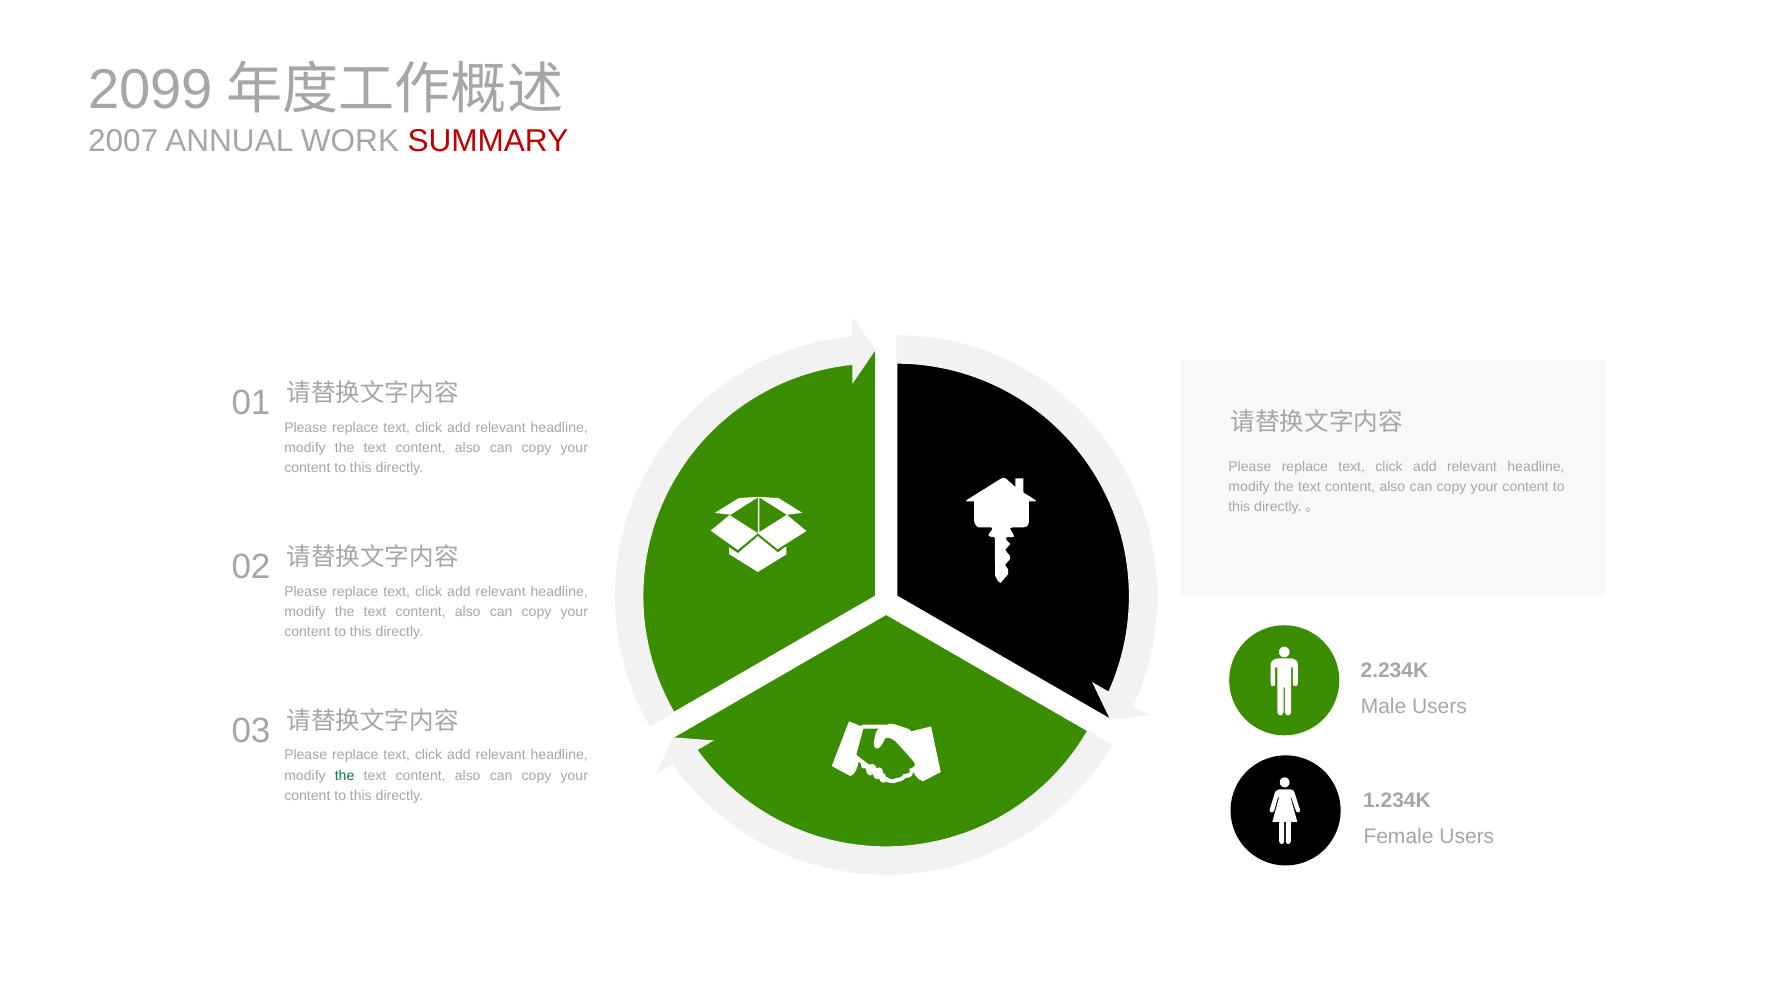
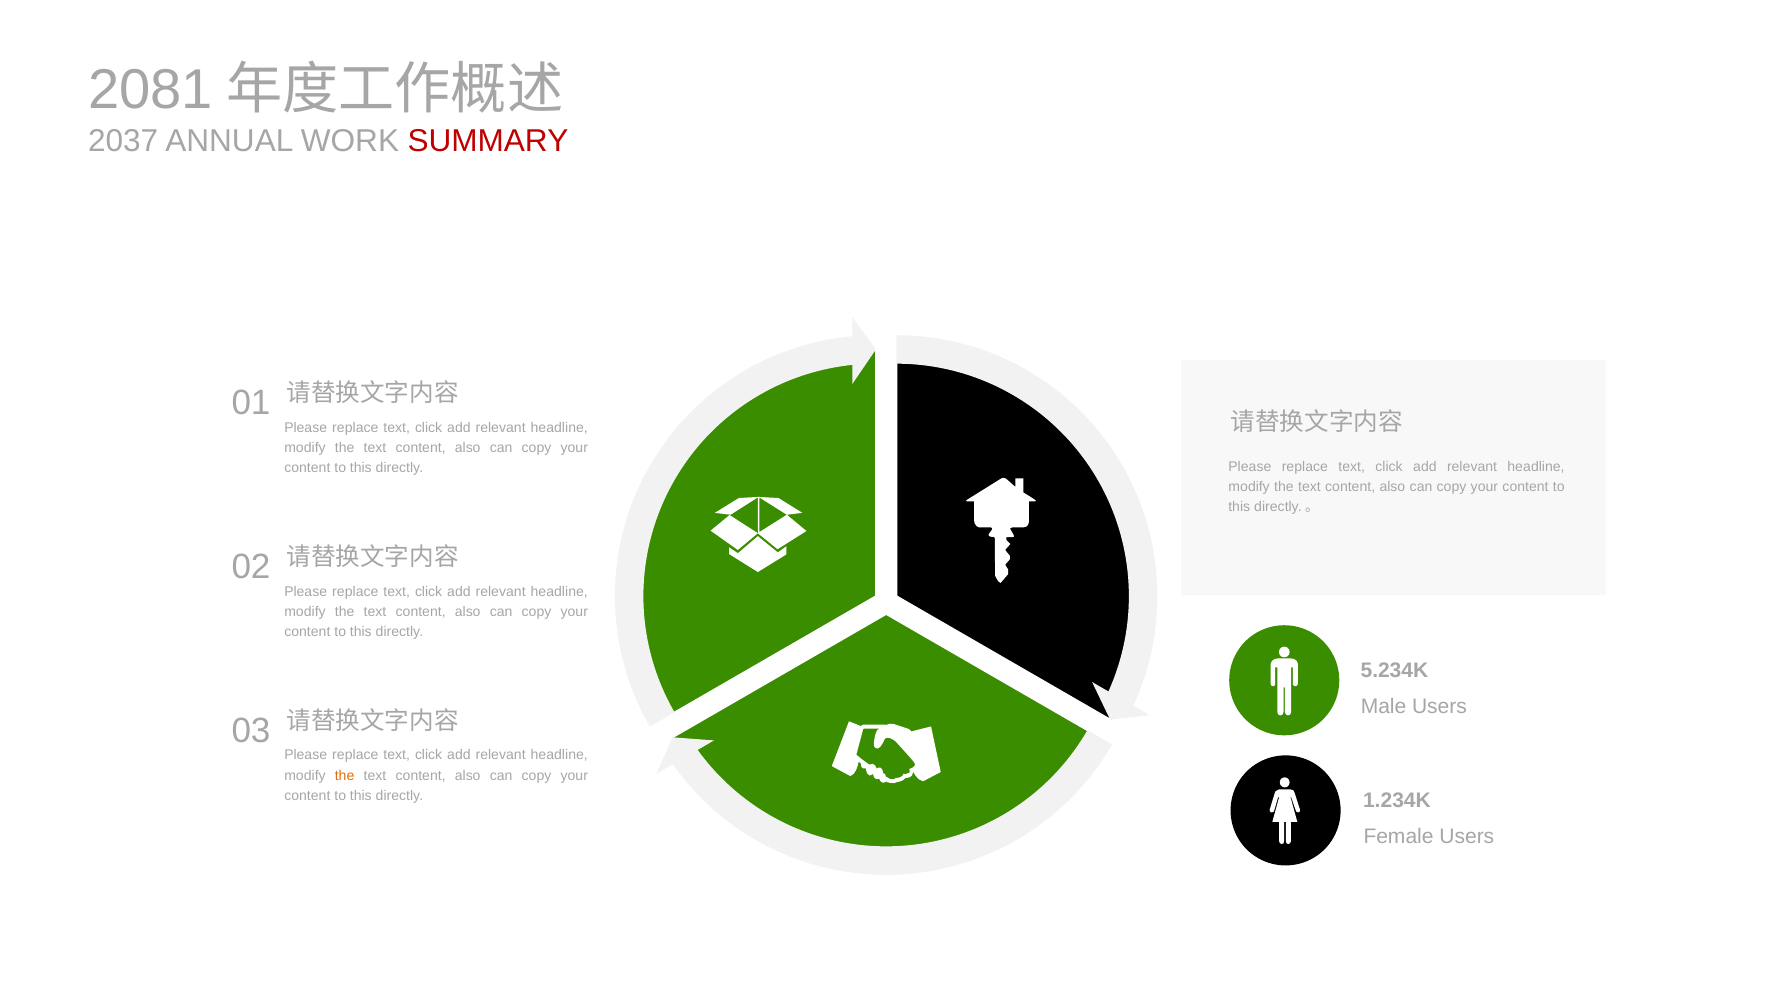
2099: 2099 -> 2081 (151, 90)
2007: 2007 -> 2037 (123, 141)
2.234K: 2.234K -> 5.234K (1394, 671)
the colour: green -> orange (345, 775)
